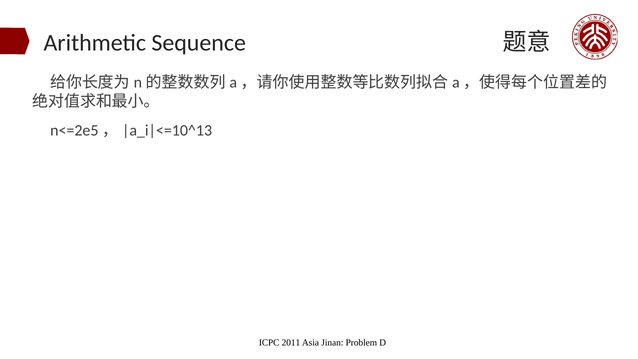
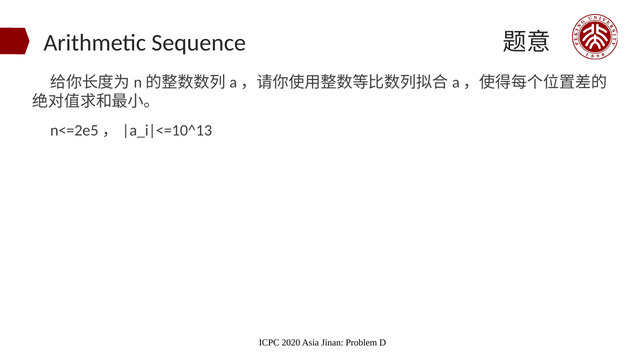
2011: 2011 -> 2020 (291, 343)
